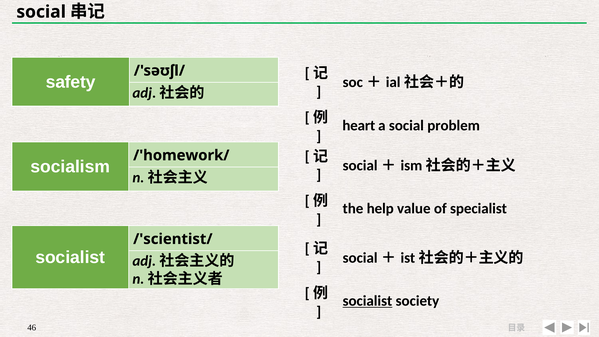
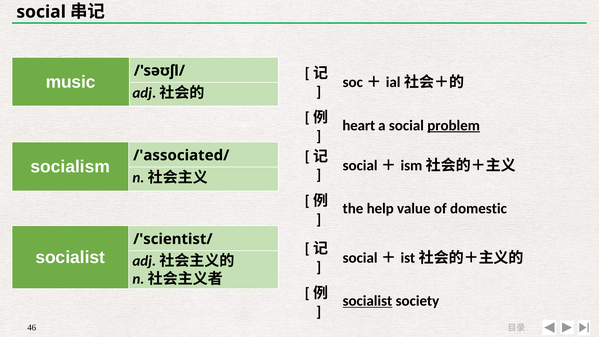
safety: safety -> music (71, 82)
problem underline: none -> present (454, 125)
/'homework/: /'homework/ -> /'associated/ (181, 155)
specialist: specialist -> domestic (478, 209)
